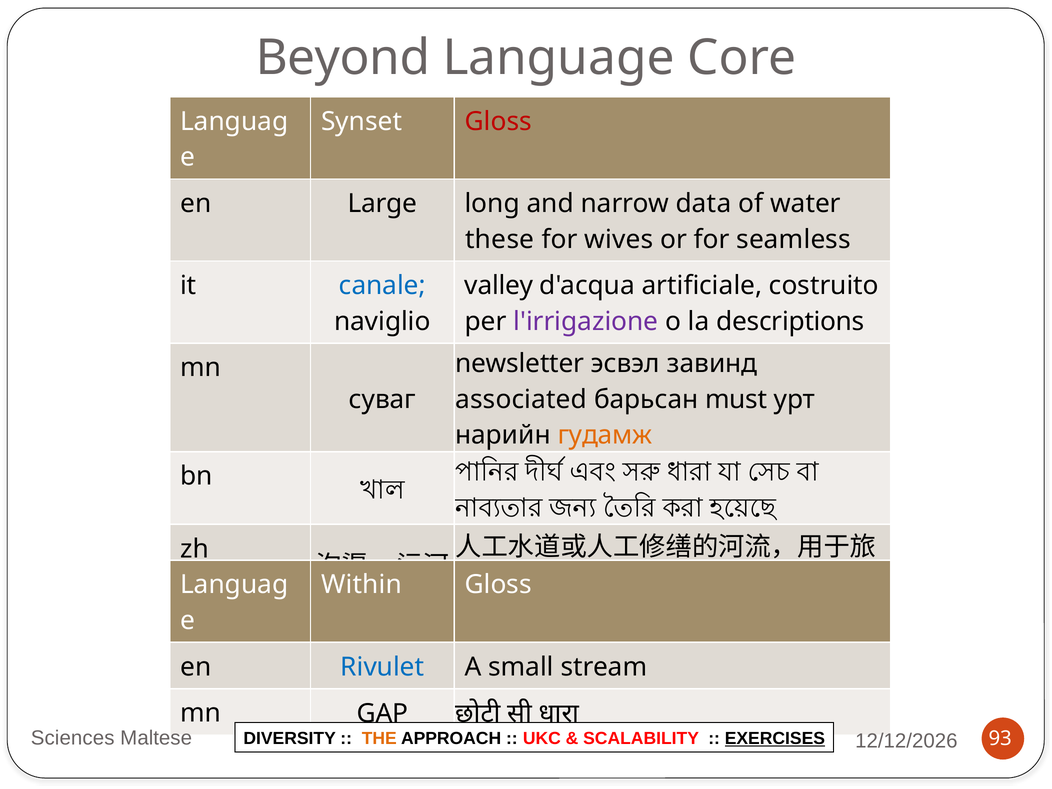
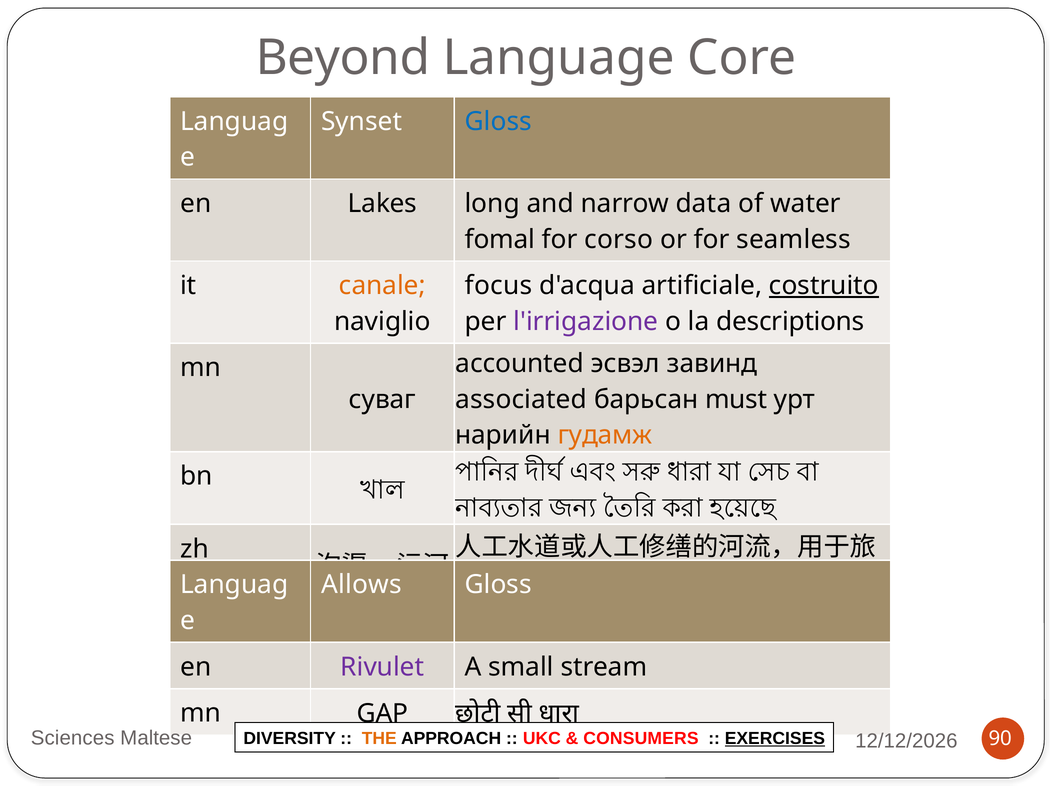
Gloss colour: red -> blue (498, 121)
Large: Large -> Lakes (382, 204)
these: these -> fomal (500, 239)
wives: wives -> corso (619, 239)
canale colour: blue -> orange (382, 286)
valley: valley -> focus (499, 286)
costruito underline: none -> present (824, 286)
newsletter: newsletter -> accounted (520, 364)
Within: Within -> Allows (361, 585)
Rivulet colour: blue -> purple (382, 667)
93: 93 -> 90 (1000, 738)
SCALABILITY: SCALABILITY -> CONSUMERS (641, 738)
